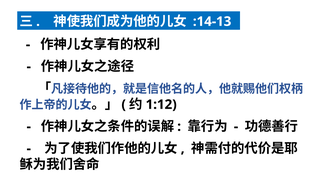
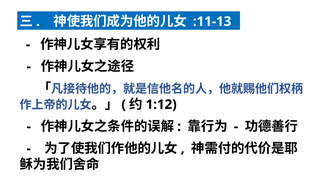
:14-13: :14-13 -> :11-13 (212, 21)
